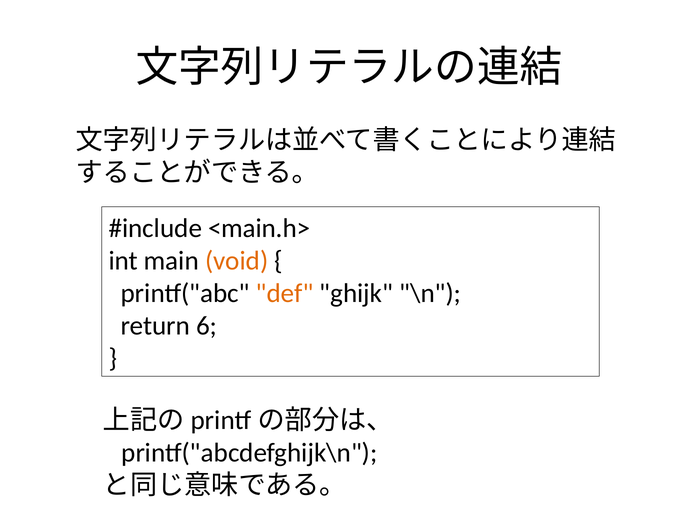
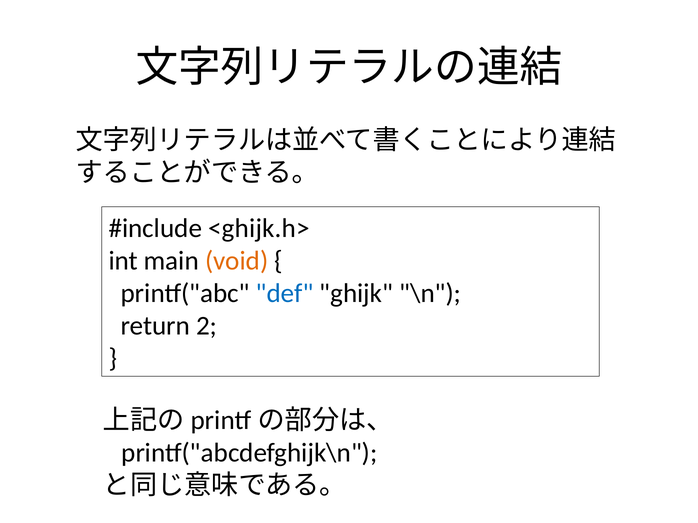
<main.h>: <main.h> -> <ghijk.h> (259, 228)
def colour: orange -> blue (285, 294)
6: 6 -> 2 (207, 326)
